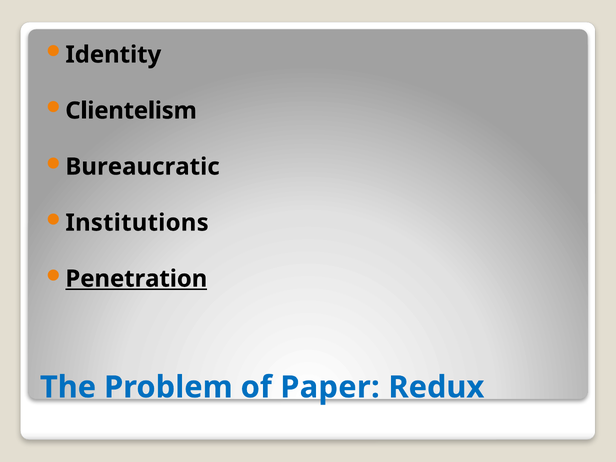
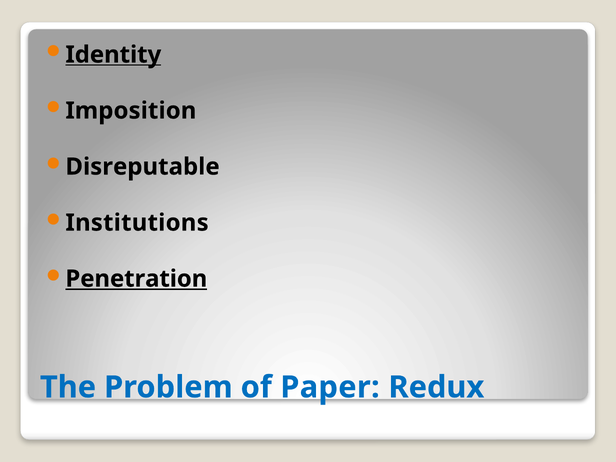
Identity underline: none -> present (113, 55)
Clientelism: Clientelism -> Imposition (131, 111)
Bureaucratic: Bureaucratic -> Disreputable (143, 167)
